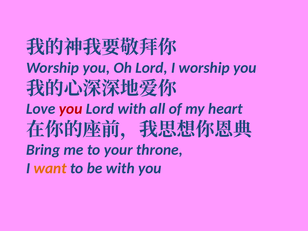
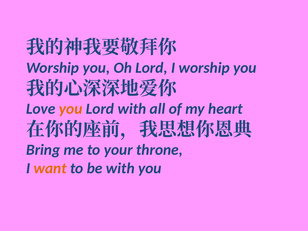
you colour: red -> orange (71, 109)
